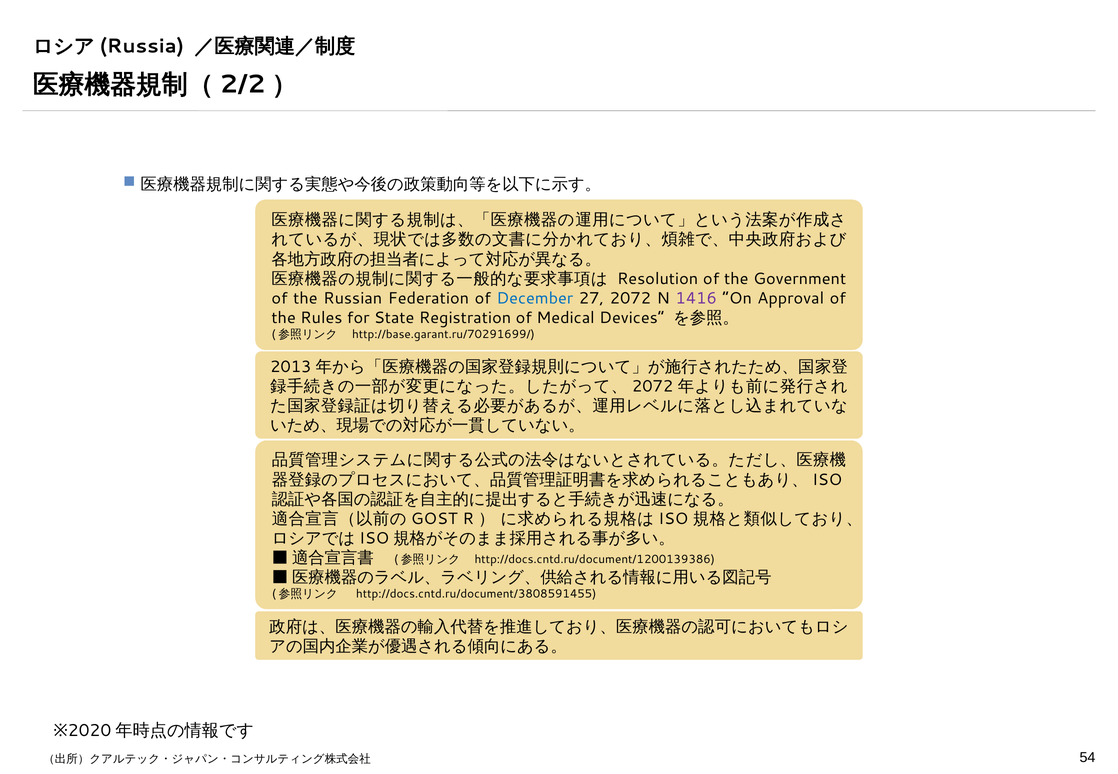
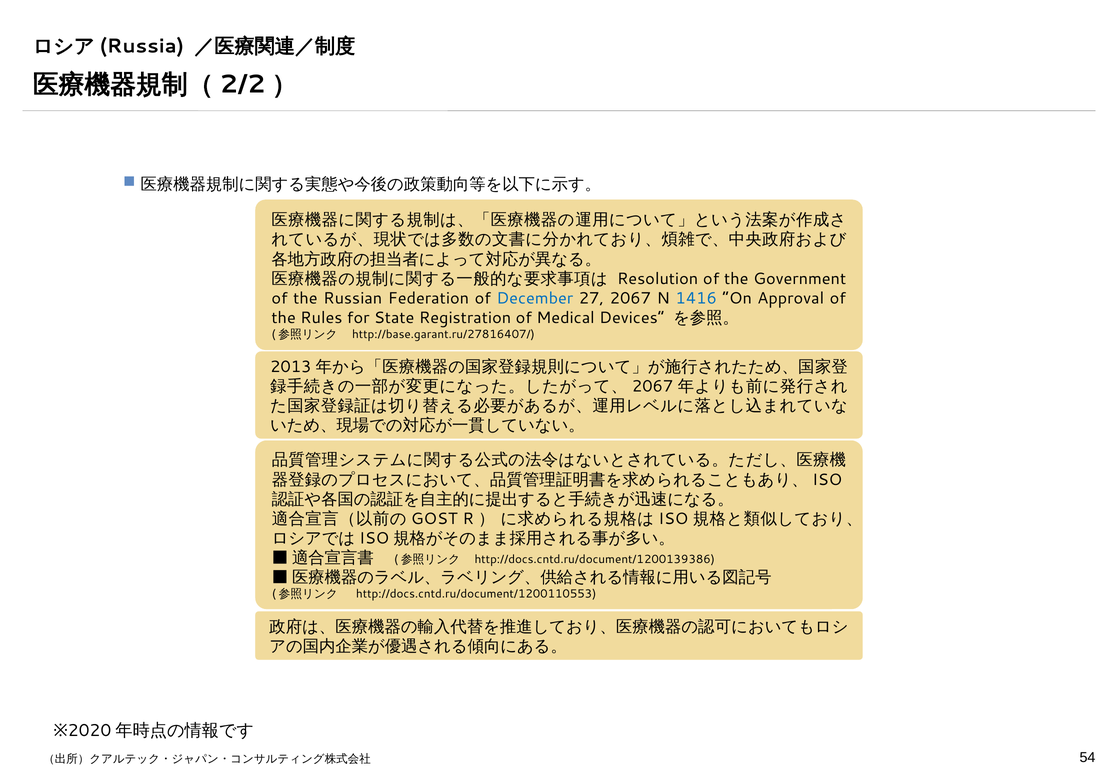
27 2072: 2072 -> 2067 (630, 298)
1416 colour: purple -> blue (696, 298)
http://base.garant.ru/70291699/: http://base.garant.ru/70291699/ -> http://base.garant.ru/27816407/ (443, 334)
2072: 2072 -> 2067 (653, 386)
http://docs.cntd.ru/document/3808591455: http://docs.cntd.ru/document/3808591455 -> http://docs.cntd.ru/document/1200110553 (476, 594)
